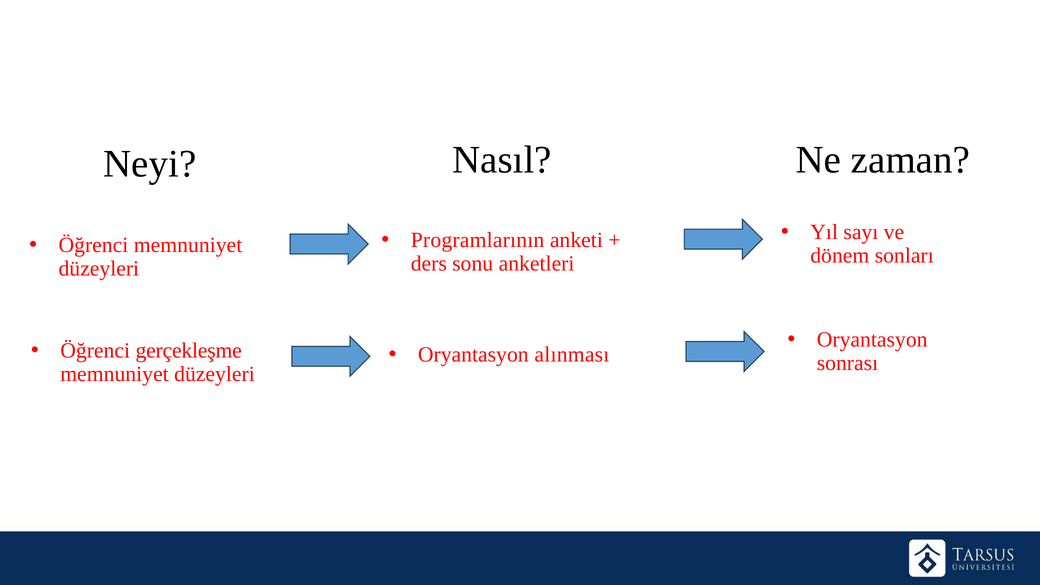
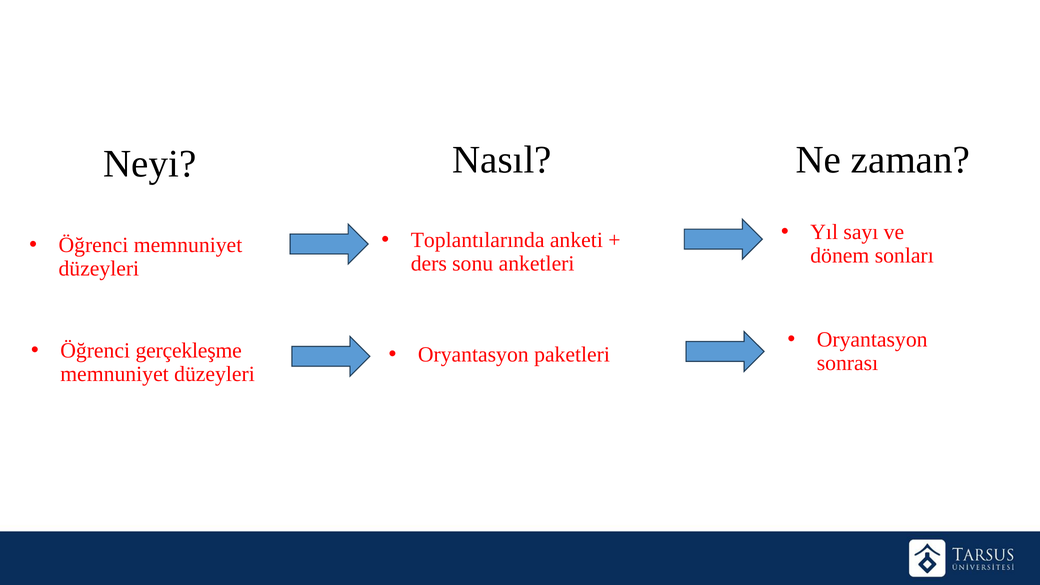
Programlarının: Programlarının -> Toplantılarında (478, 240)
alınması: alınması -> paketleri (572, 355)
